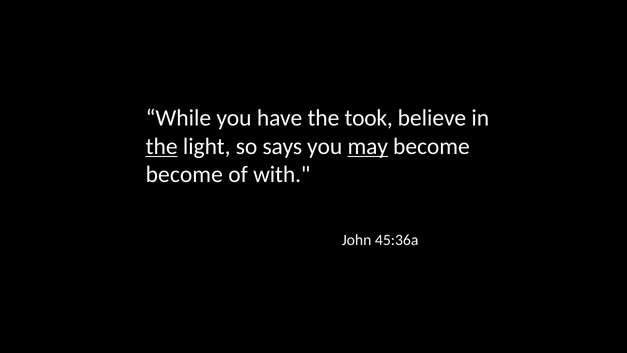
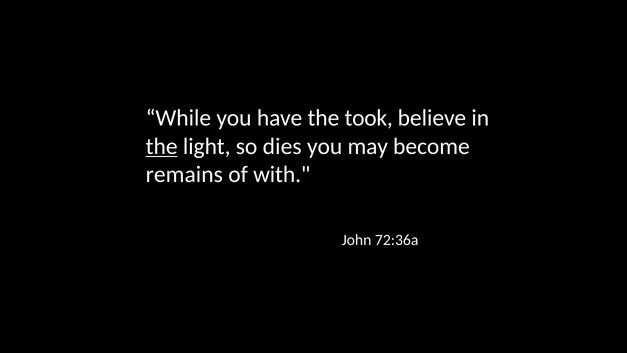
says: says -> dies (282, 146)
may underline: present -> none (368, 146)
become: become -> remains (184, 174)
45:36a: 45:36a -> 72:36a (397, 240)
